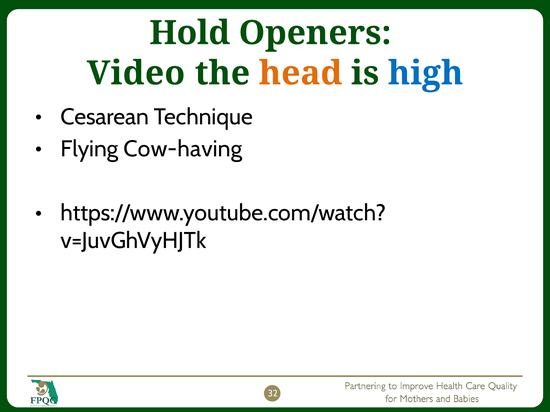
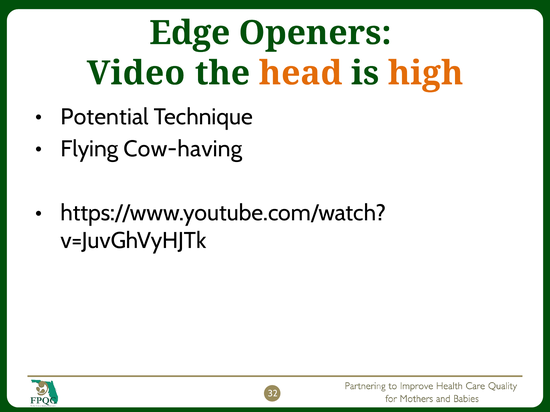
Hold: Hold -> Edge (190, 33)
high colour: blue -> orange (426, 73)
Cesarean: Cesarean -> Potential (105, 117)
